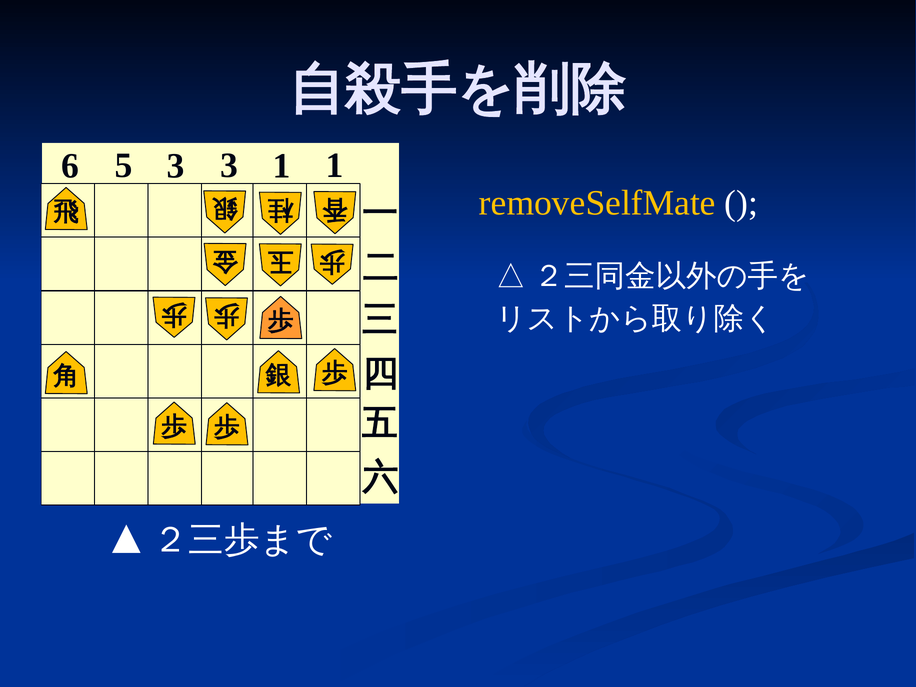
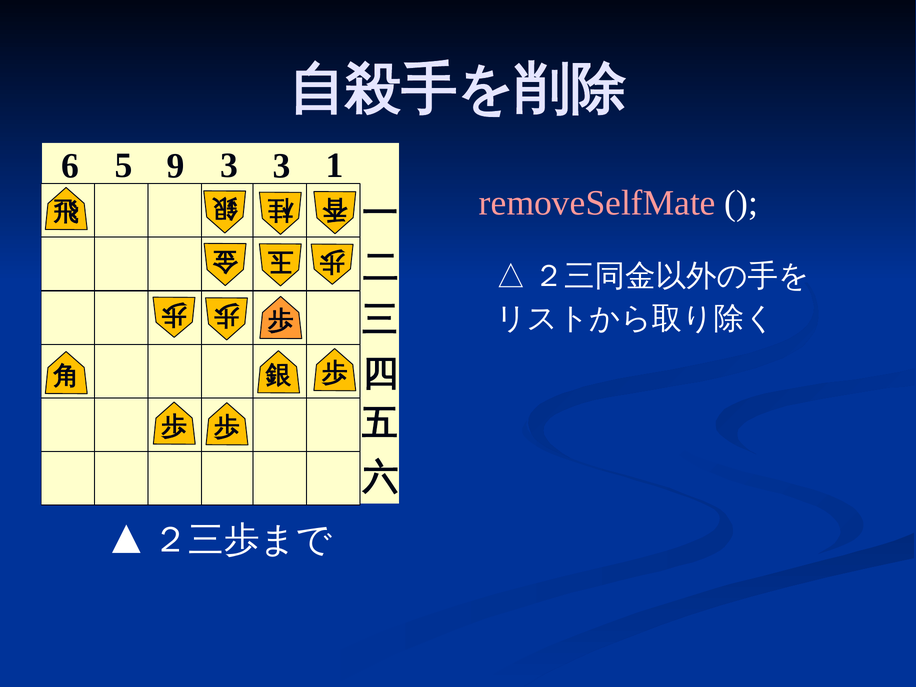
5 3: 3 -> 9 (176, 166)
3 1: 1 -> 3 (281, 166)
removeSelfMate colour: yellow -> pink (597, 203)
